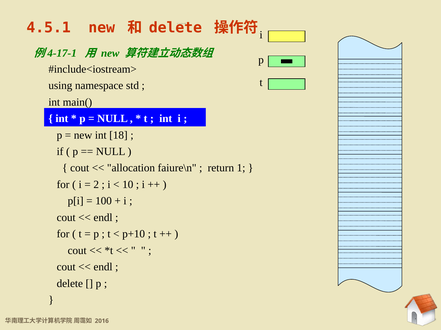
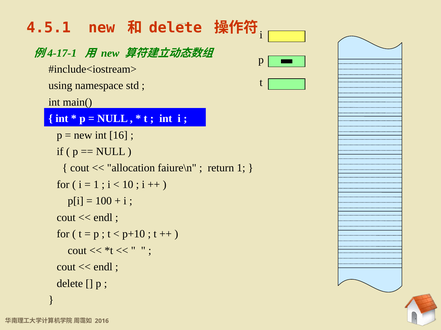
18: 18 -> 16 (118, 135)
2: 2 -> 1 (96, 185)
